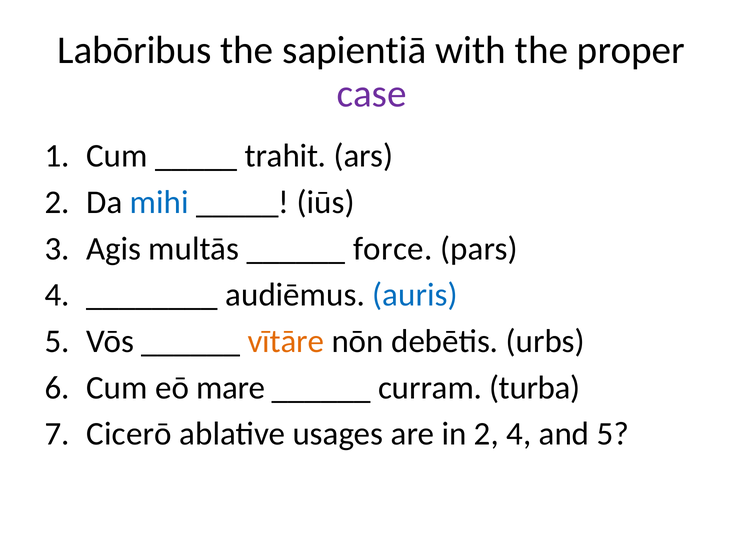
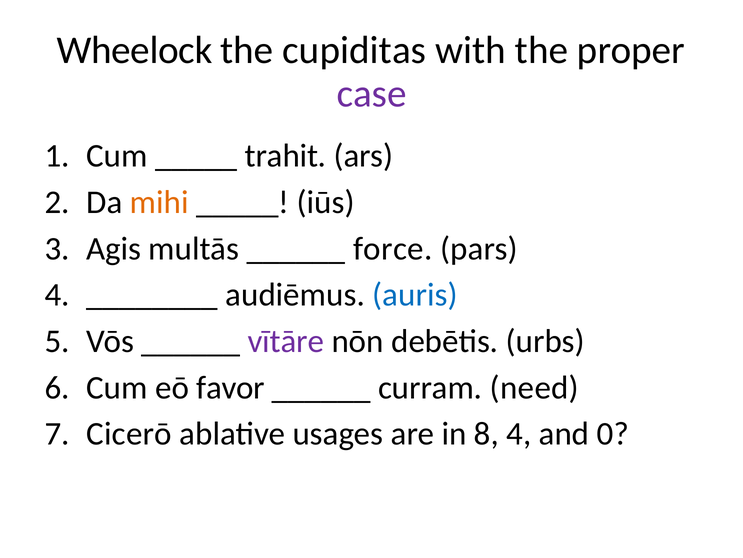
Labōribus: Labōribus -> Wheelock (135, 50)
sapientiā: sapientiā -> cupiditas (354, 50)
mihi colour: blue -> orange (159, 202)
vītāre colour: orange -> purple (286, 341)
mare: mare -> favor (231, 387)
turba: turba -> need (534, 387)
in 2: 2 -> 8 (486, 433)
and 5: 5 -> 0 (613, 433)
